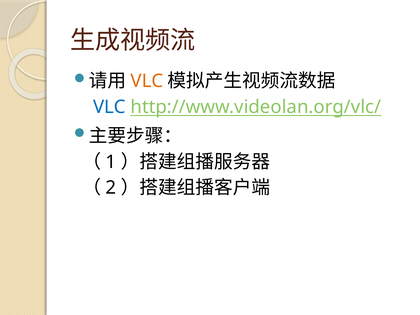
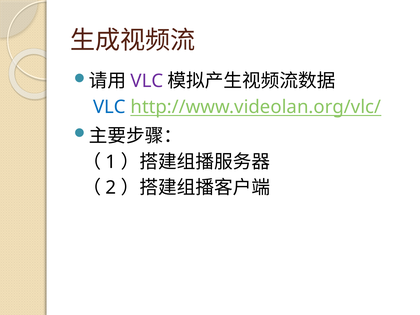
VLC colour: orange -> purple (147, 81)
